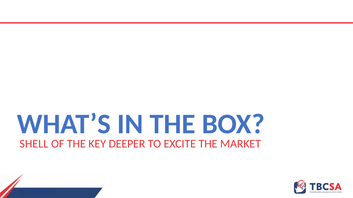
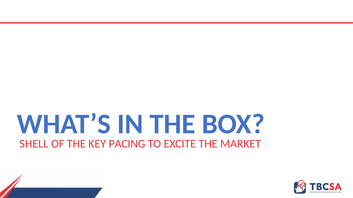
DEEPER: DEEPER -> PACING (127, 144)
